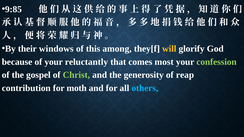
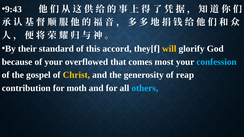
9:85: 9:85 -> 9:43 (13, 9)
windows: windows -> standard (56, 49)
among: among -> accord (117, 49)
reluctantly: reluctantly -> overflowed (86, 62)
confession colour: light green -> light blue (216, 62)
Christ colour: light green -> yellow (76, 75)
